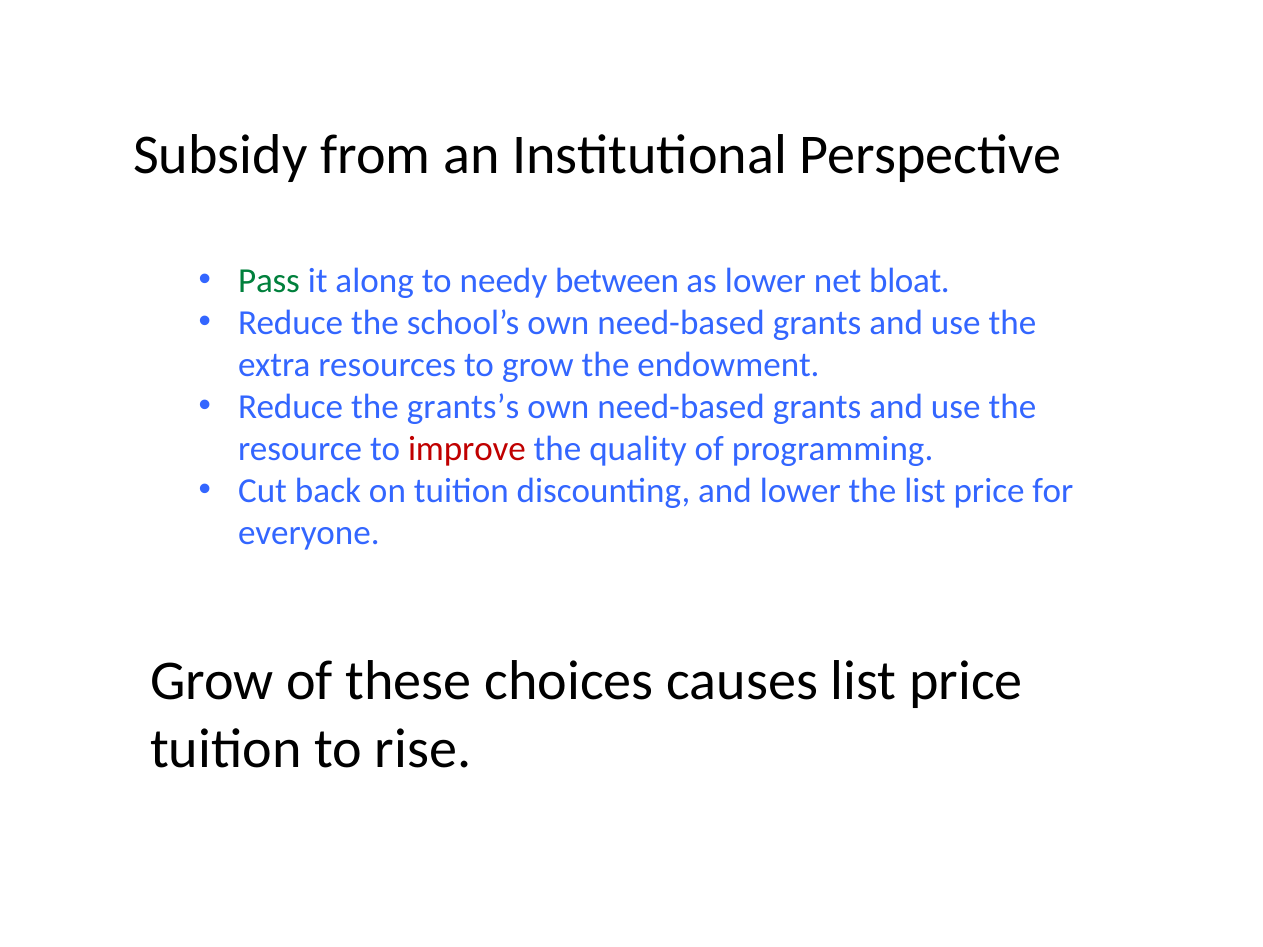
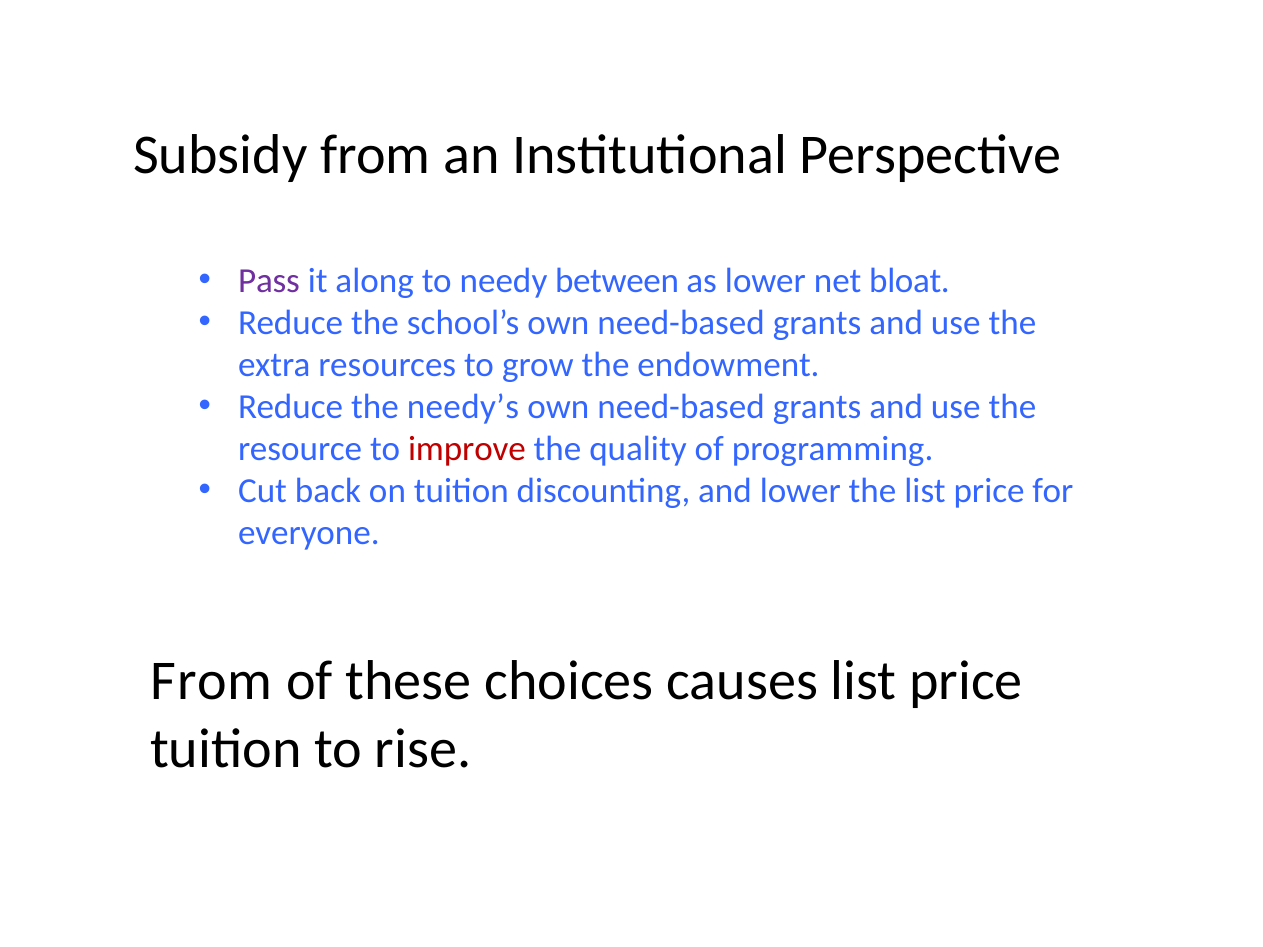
Pass colour: green -> purple (269, 280)
grants’s: grants’s -> needy’s (463, 407)
Grow: Grow -> From (211, 681)
